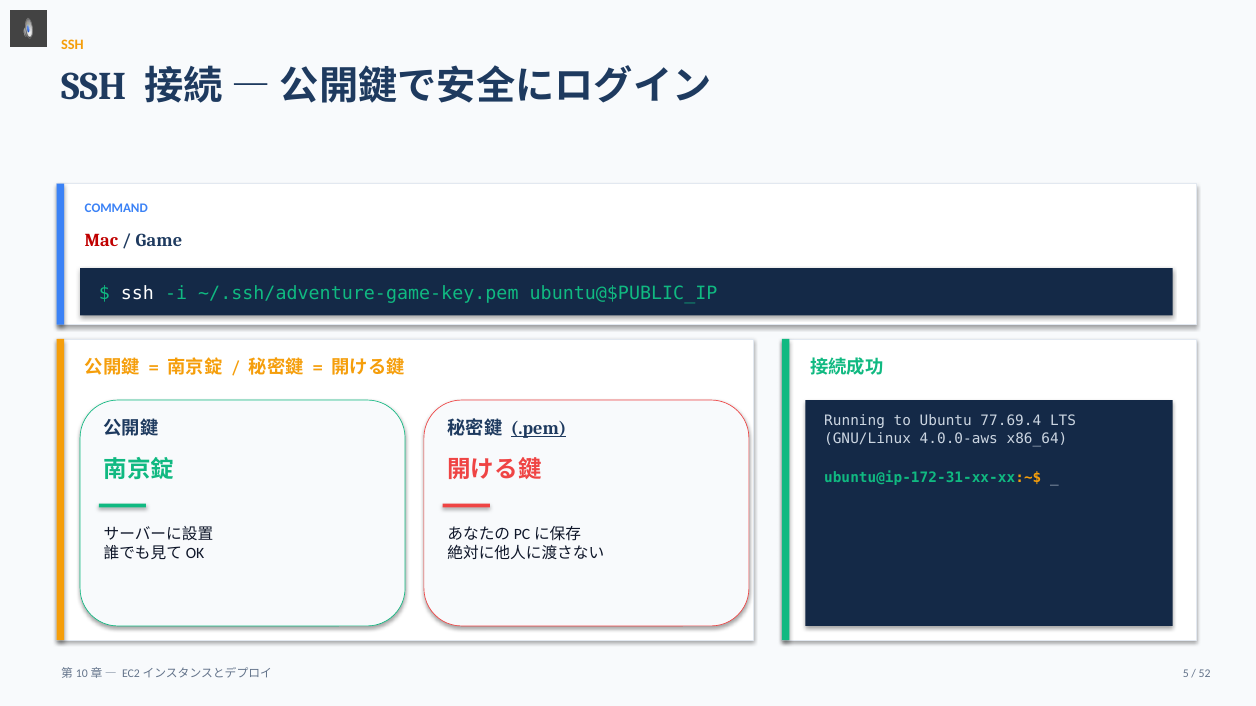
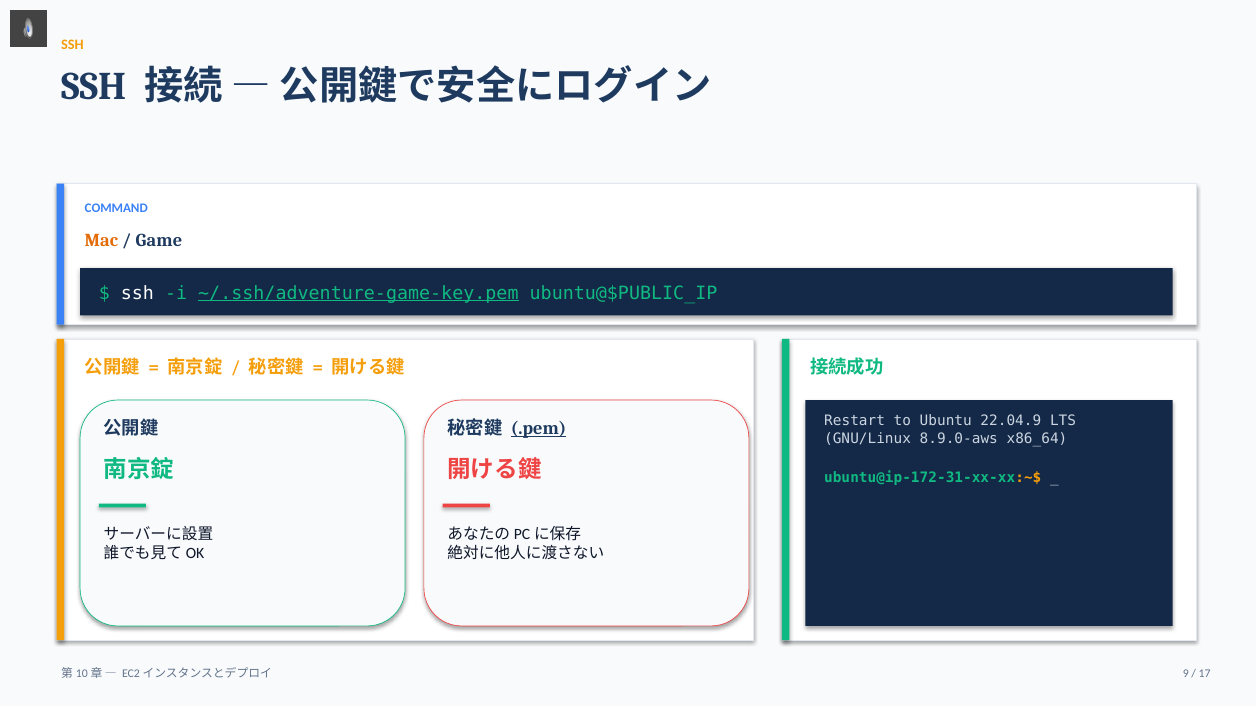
Mac colour: red -> orange (101, 240)
~/.ssh/adventure-game-key.pem underline: none -> present (358, 293)
Running: Running -> Restart (855, 421)
77.69.4: 77.69.4 -> 22.04.9 (1011, 421)
4.0.0-aws: 4.0.0-aws -> 8.9.0-aws (959, 439)
5: 5 -> 9 (1186, 674)
52: 52 -> 17 (1205, 674)
